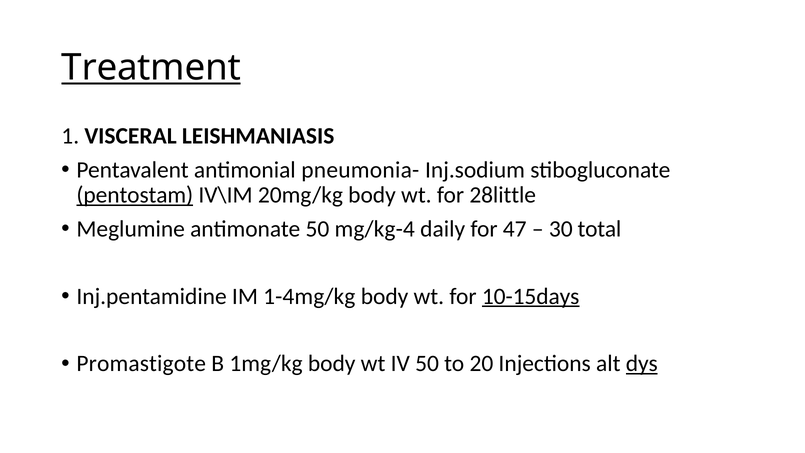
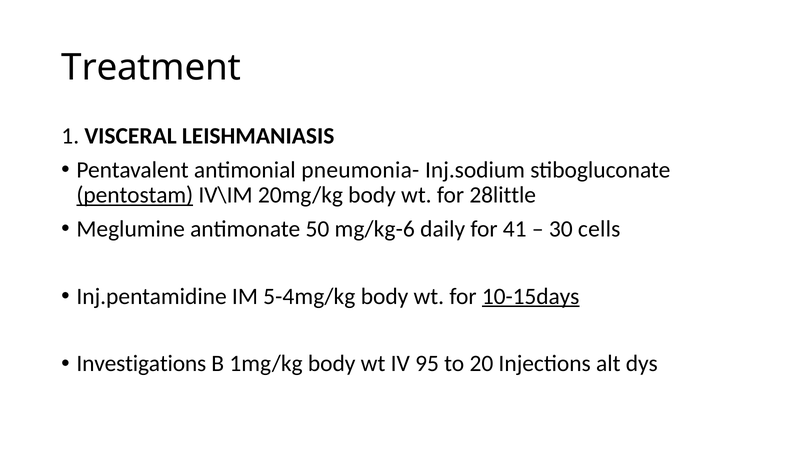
Treatment underline: present -> none (151, 68)
mg/kg-4: mg/kg-4 -> mg/kg-6 (375, 229)
47: 47 -> 41 (515, 229)
total: total -> cells (599, 229)
1-4mg/kg: 1-4mg/kg -> 5-4mg/kg (309, 296)
Promastigote: Promastigote -> Investigations (141, 364)
IV 50: 50 -> 95 (427, 364)
dys underline: present -> none (642, 364)
